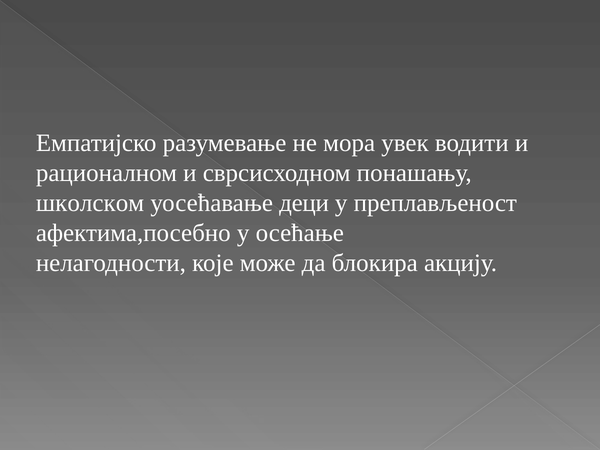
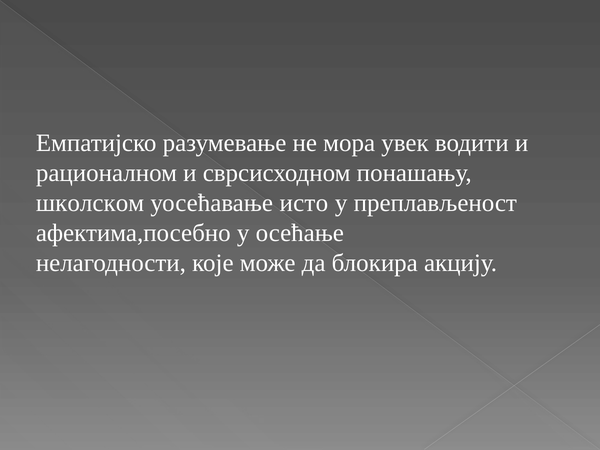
деци: деци -> исто (304, 203)
